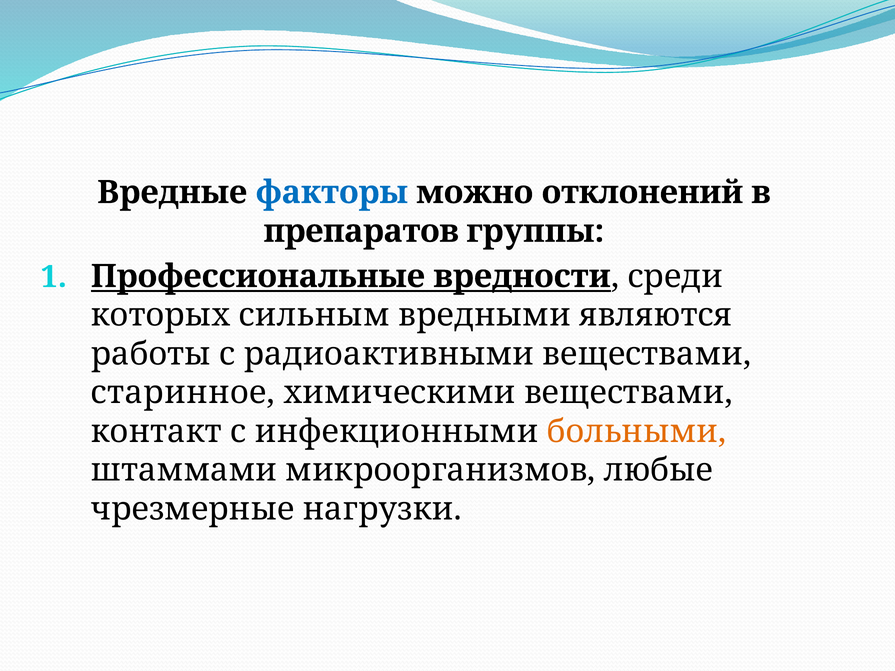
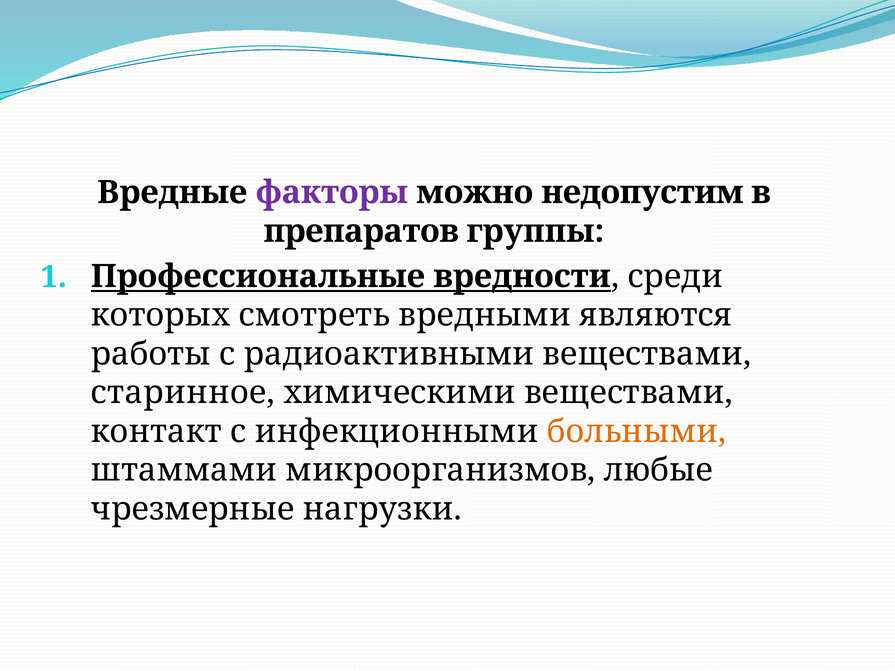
факторы colour: blue -> purple (332, 193)
отклонений: отклонений -> недопустим (642, 193)
сильным: сильным -> смотреть (314, 315)
